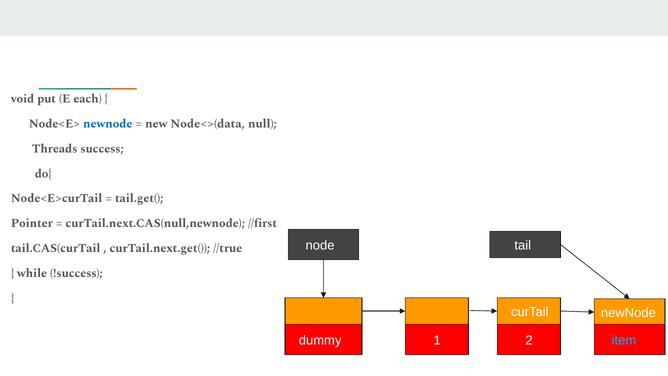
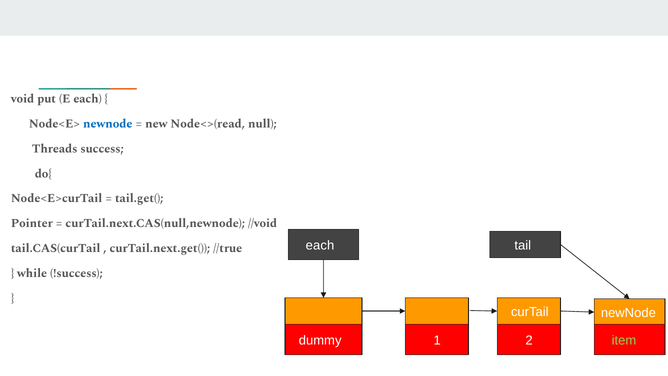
Node<>(data: Node<>(data -> Node<>(read (208, 124)
//first: //first -> //void (263, 223)
node: node -> each (320, 245)
item colour: light blue -> light green (624, 340)
